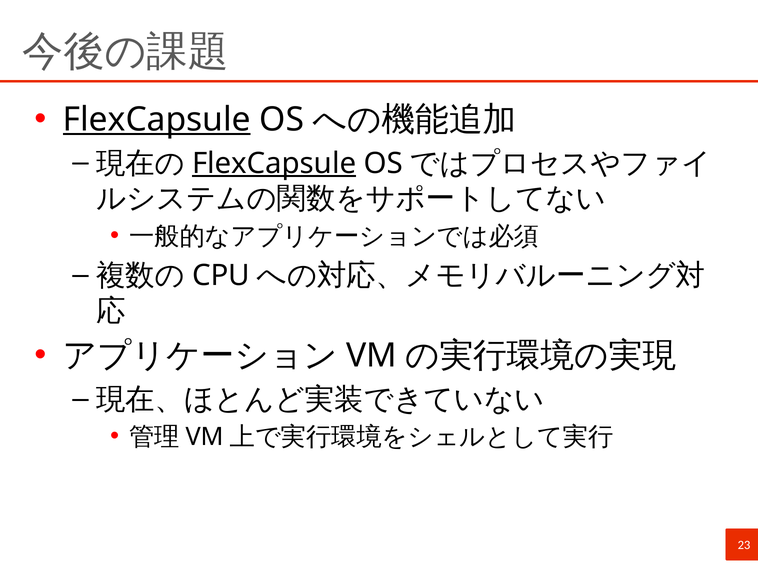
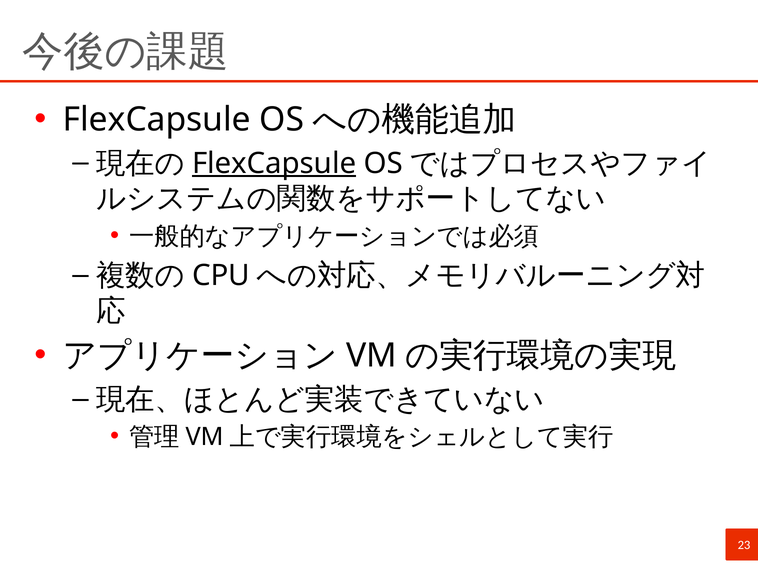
FlexCapsule underline: present -> none (157, 120)
